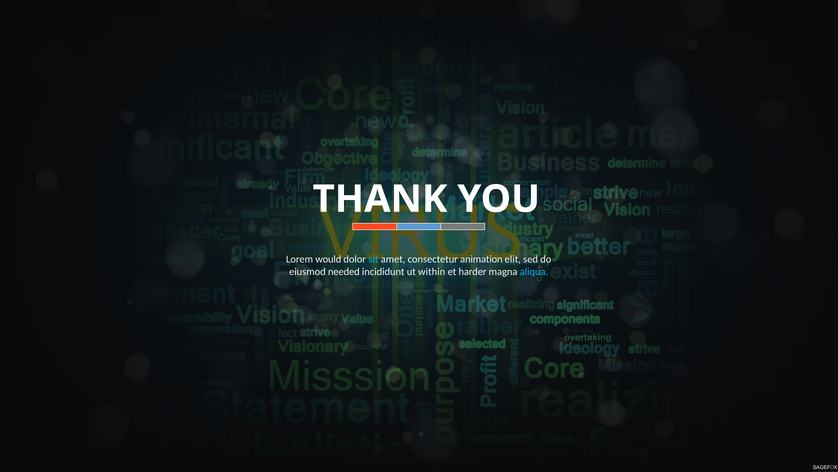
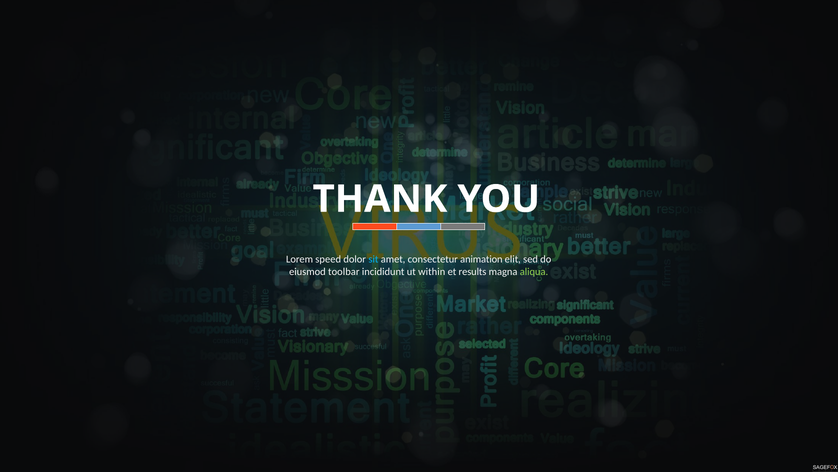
would: would -> speed (328, 259)
needed: needed -> toolbar (344, 271)
harder: harder -> results (473, 271)
aliqua colour: light blue -> light green (534, 271)
